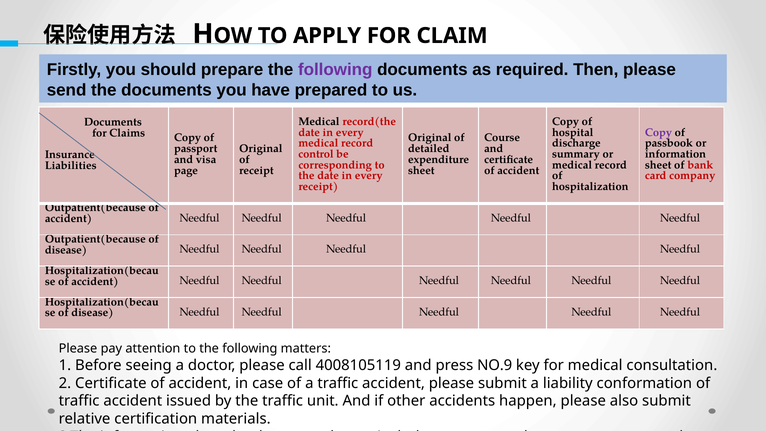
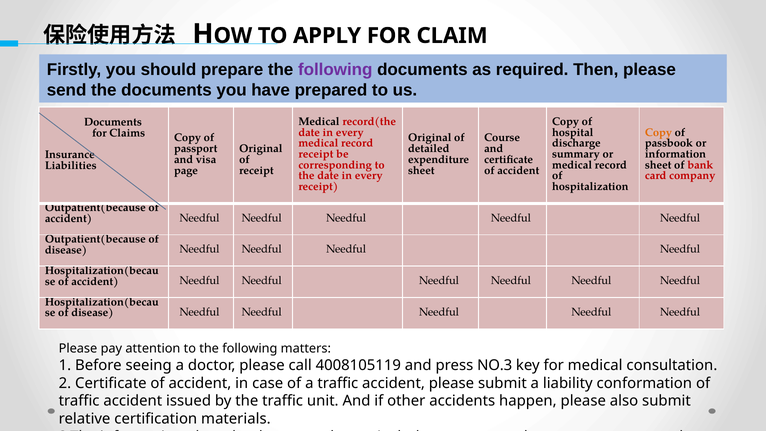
Copy colour: purple -> orange (658, 132)
control: control -> receipt (316, 154)
NO.9: NO.9 -> NO.3 (495, 365)
